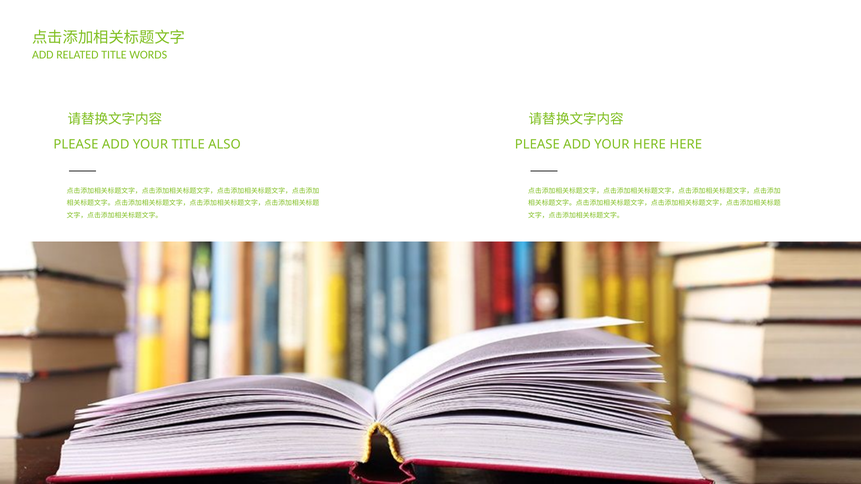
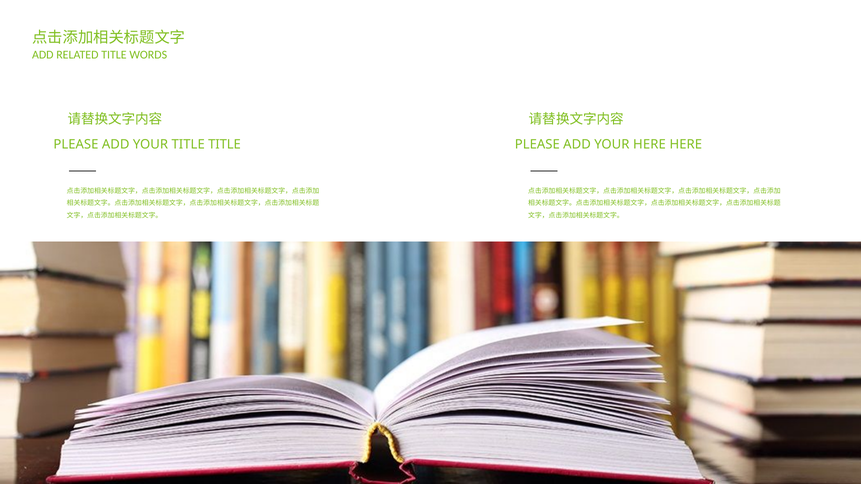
TITLE ALSO: ALSO -> TITLE (225, 145)
